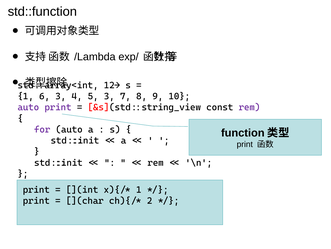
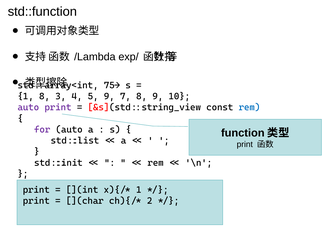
12>: 12> -> 75> (112, 85)
1 6: 6 -> 8 (45, 96)
5 3: 3 -> 9 (109, 96)
rem colour: purple -> blue (249, 107)
std::init: std::init -> std::list (75, 140)
